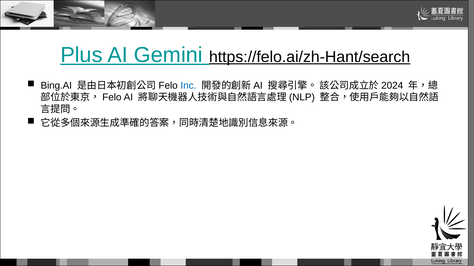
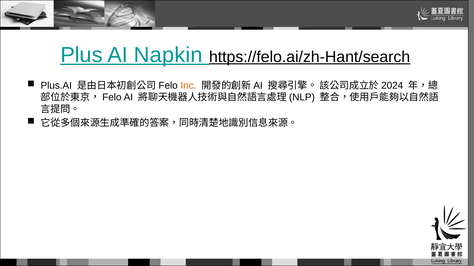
Gemini: Gemini -> Napkin (168, 55)
Bing.AI: Bing.AI -> Plus.AI (56, 86)
Inc colour: blue -> orange (188, 86)
